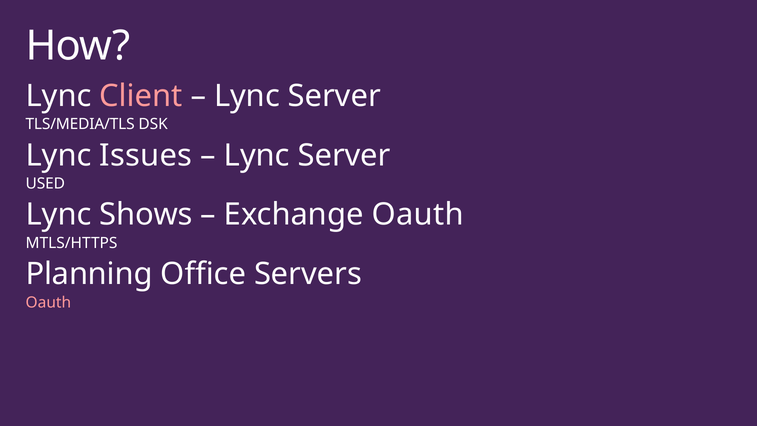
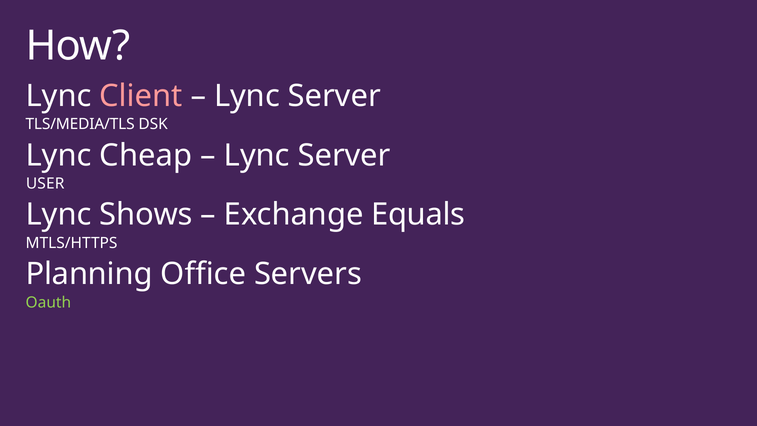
Issues: Issues -> Cheap (146, 155)
USED: USED -> USER (45, 183)
Exchange Oauth: Oauth -> Equals (418, 215)
Oauth colour: pink -> light green (48, 302)
